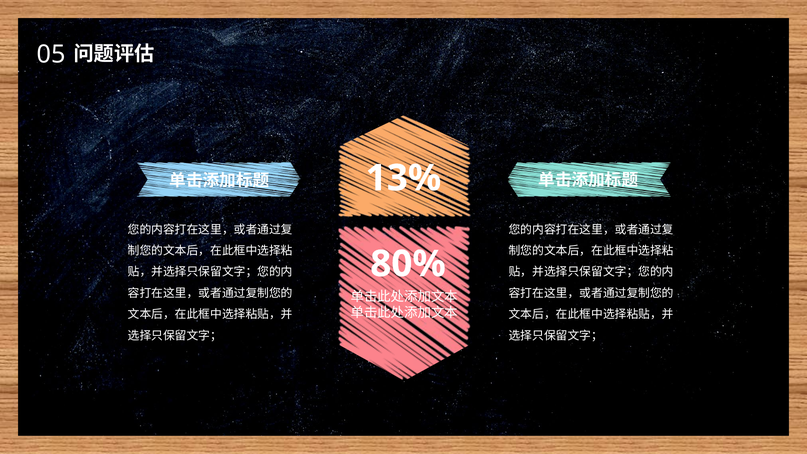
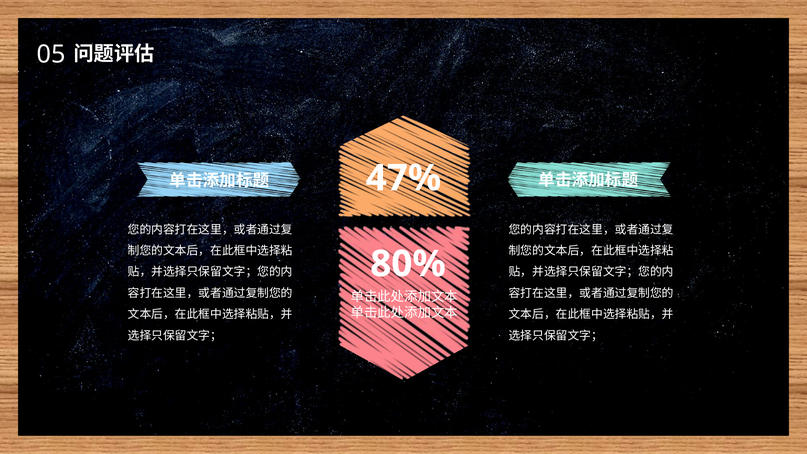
13%: 13% -> 47% (403, 178)
